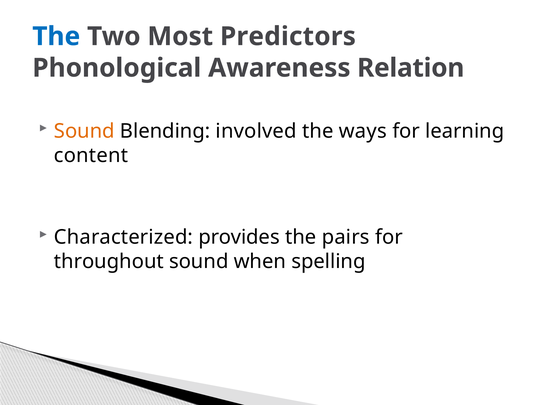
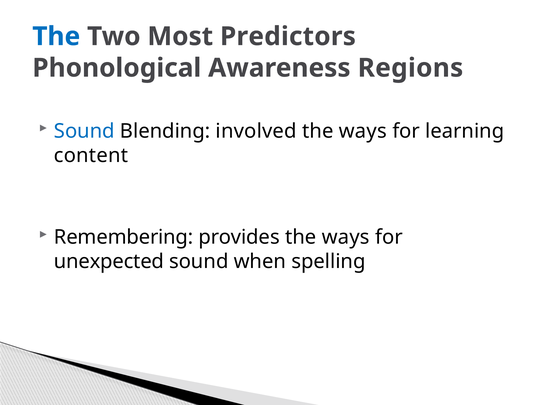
Relation: Relation -> Regions (410, 68)
Sound colour: orange -> blue (84, 131)
Characterized: Characterized -> Remembering (124, 237)
provides the pairs: pairs -> ways (346, 237)
throughout: throughout -> unexpected (109, 262)
